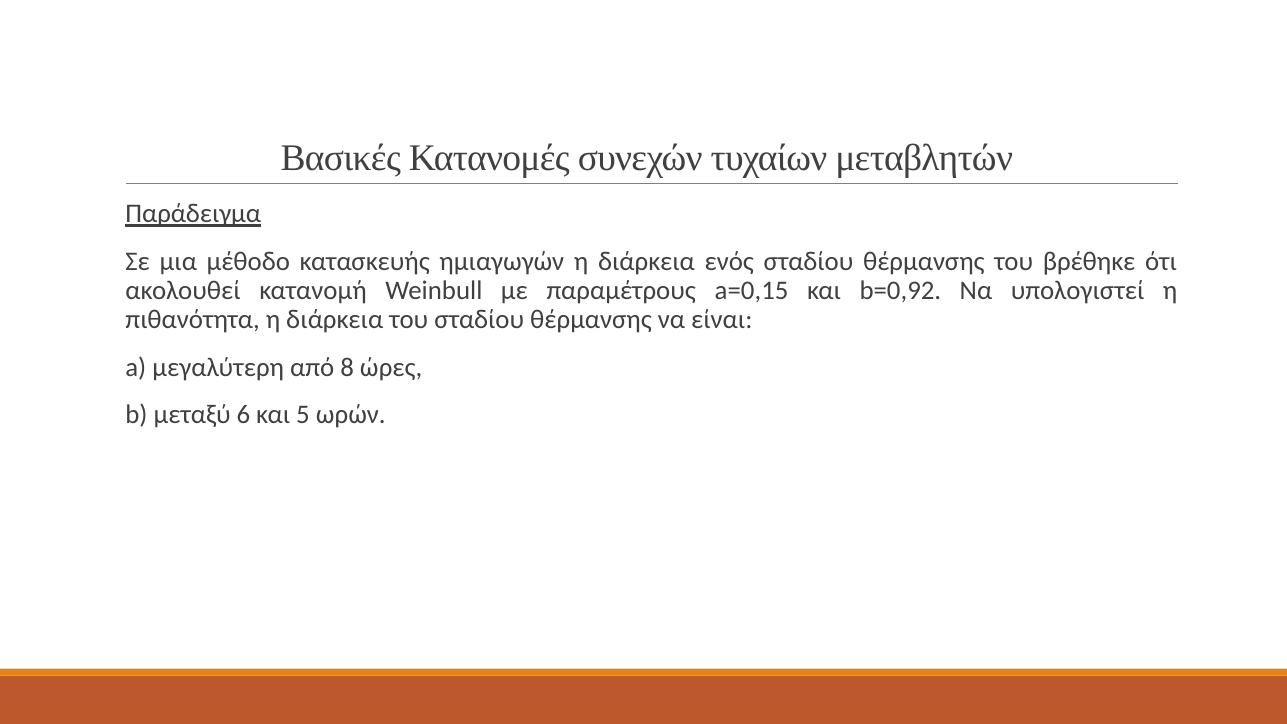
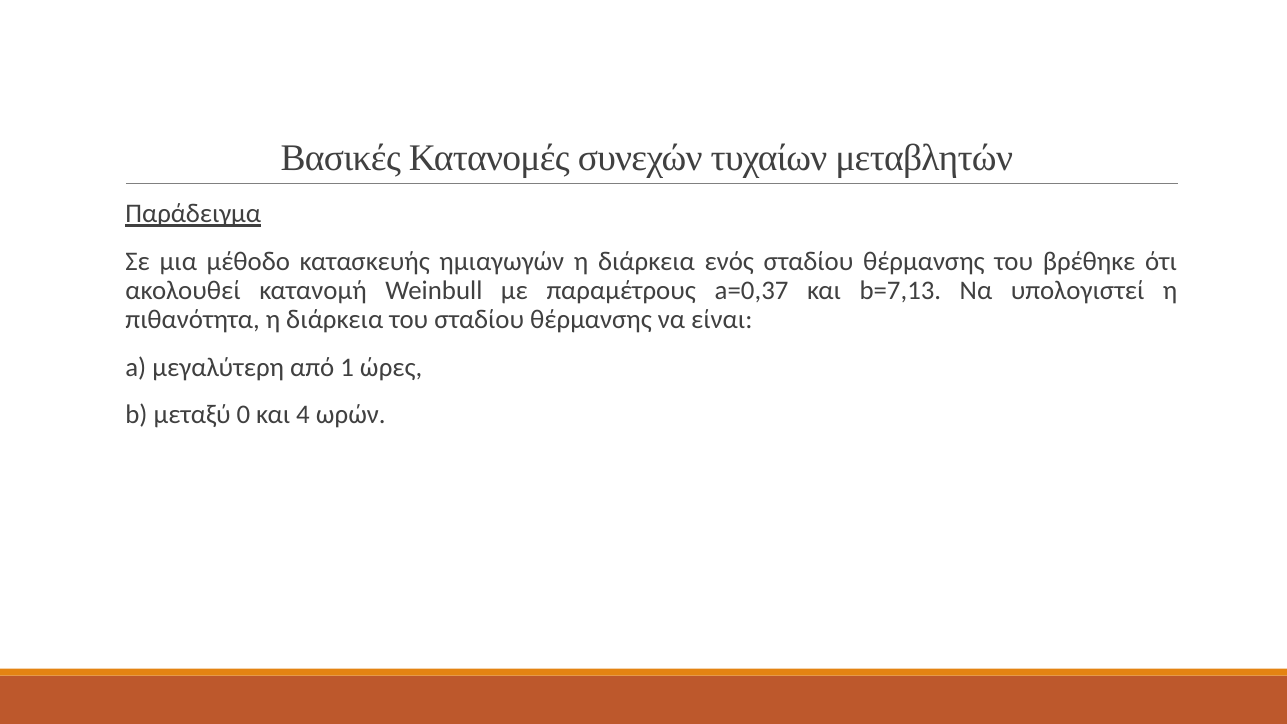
a=0,15: a=0,15 -> a=0,37 (752, 291)
b=0,92: b=0,92 -> b=7,13 (900, 291)
8: 8 -> 1 (347, 367)
6: 6 -> 0 (243, 415)
5: 5 -> 4 (303, 415)
